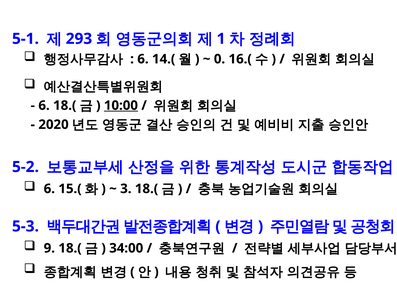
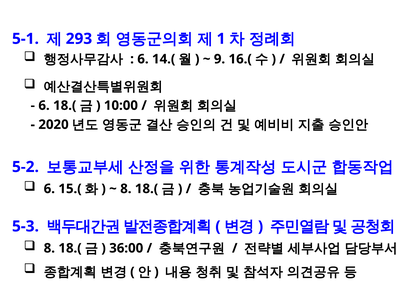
0: 0 -> 9 (220, 59)
10:00 underline: present -> none (121, 105)
3: 3 -> 8 (126, 189)
9: 9 -> 8 (49, 248)
34:00: 34:00 -> 36:00 (126, 248)
